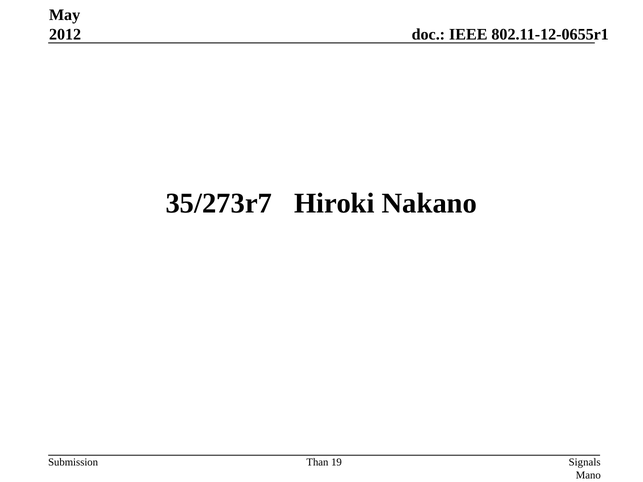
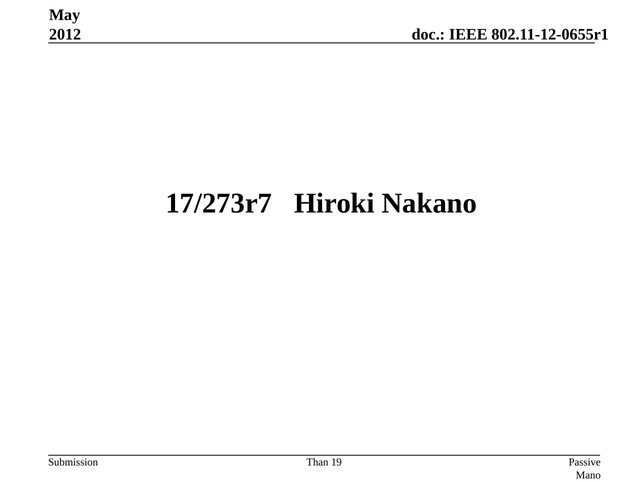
35/273r7: 35/273r7 -> 17/273r7 (219, 203)
Signals: Signals -> Passive (585, 463)
